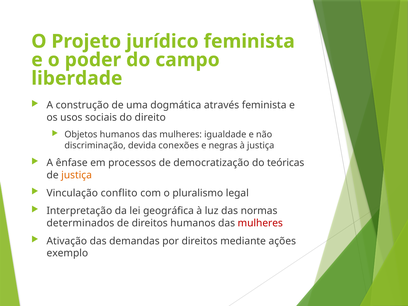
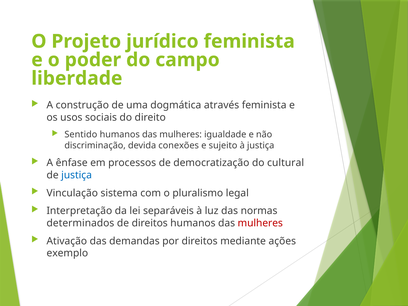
Objetos: Objetos -> Sentido (81, 135)
negras: negras -> sujeito (223, 146)
teóricas: teóricas -> cultural (286, 163)
justiça colour: orange -> blue (77, 175)
conflito: conflito -> sistema (119, 193)
geográfica: geográfica -> separáveis (168, 211)
